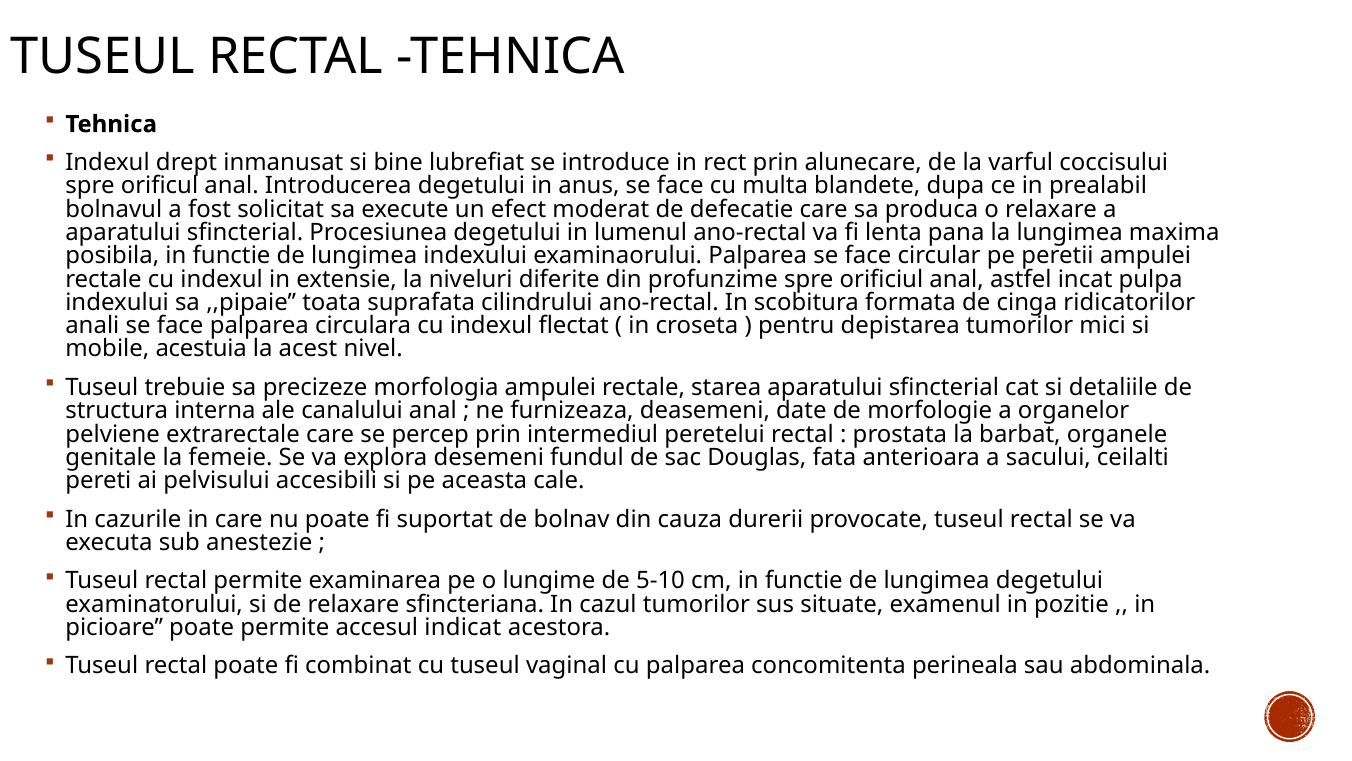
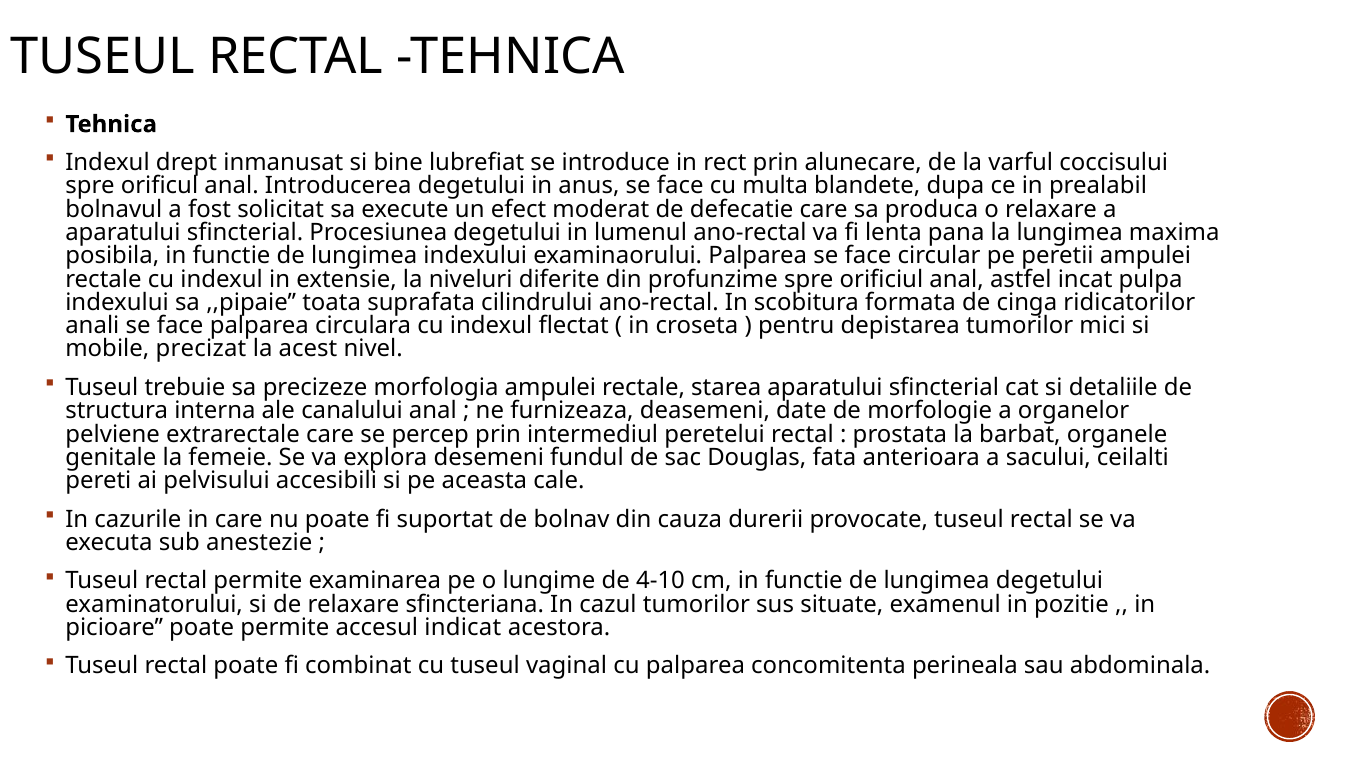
acestuia: acestuia -> precizat (201, 349)
5-10: 5-10 -> 4-10 (661, 581)
